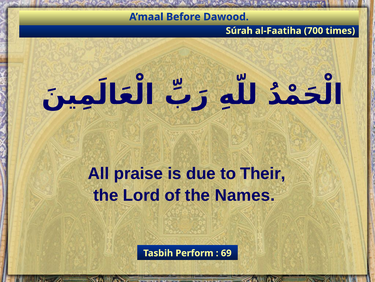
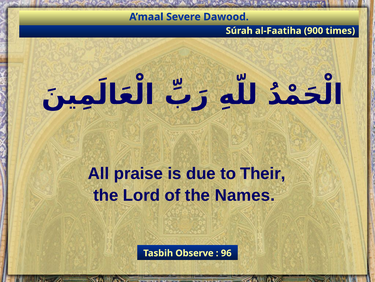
Before: Before -> Severe (183, 17)
700: 700 -> 900 (314, 31)
Perform: Perform -> Observe (194, 253)
69: 69 -> 96 (226, 253)
